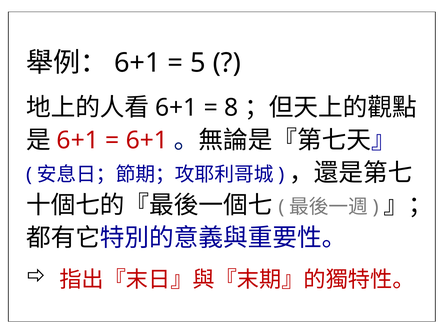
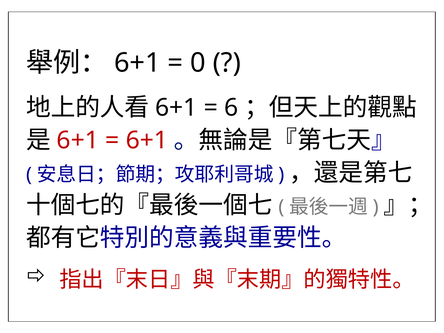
5: 5 -> 0 (198, 63)
8: 8 -> 6 (231, 108)
